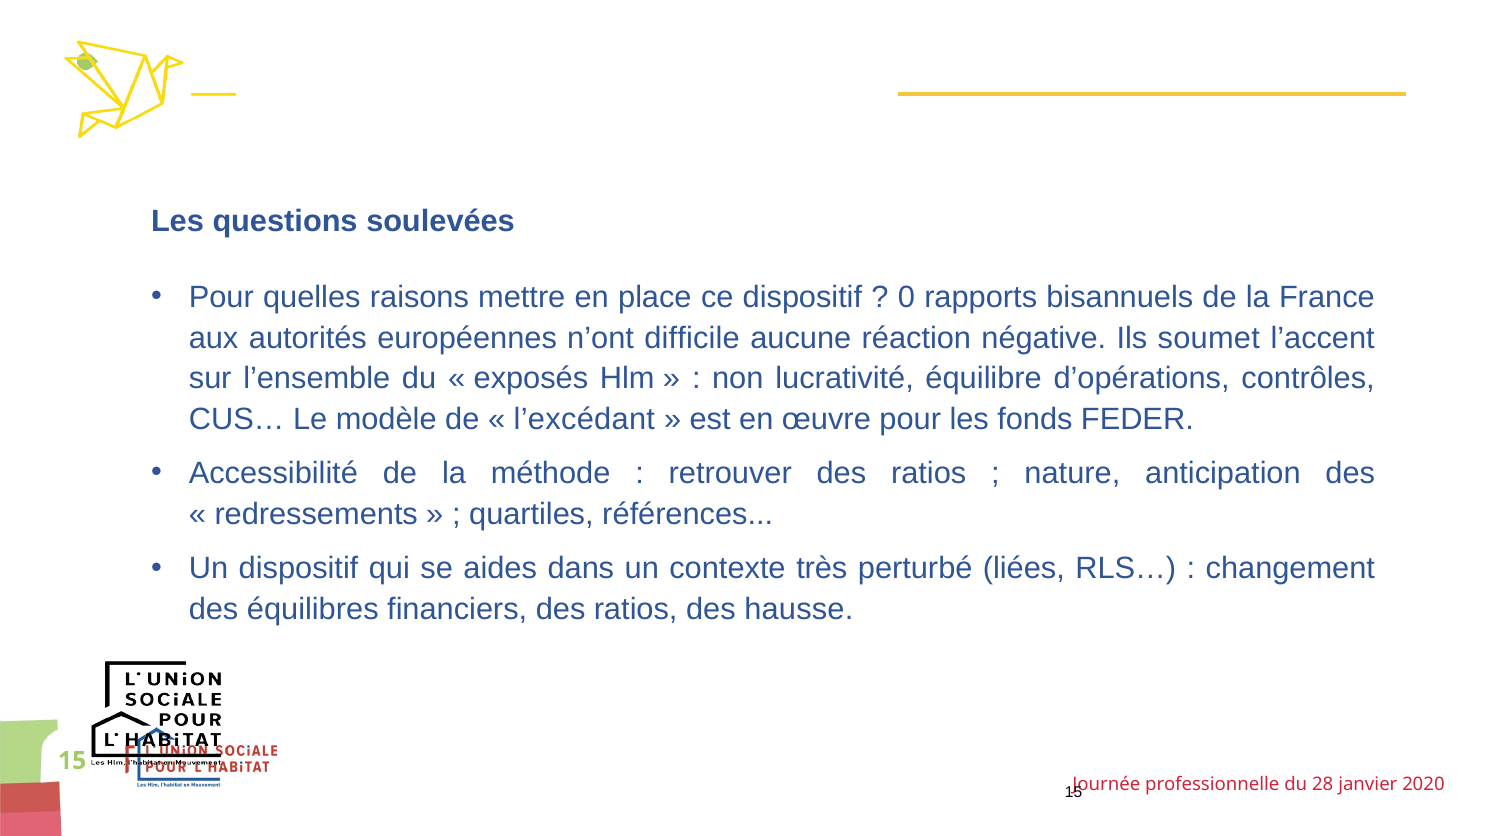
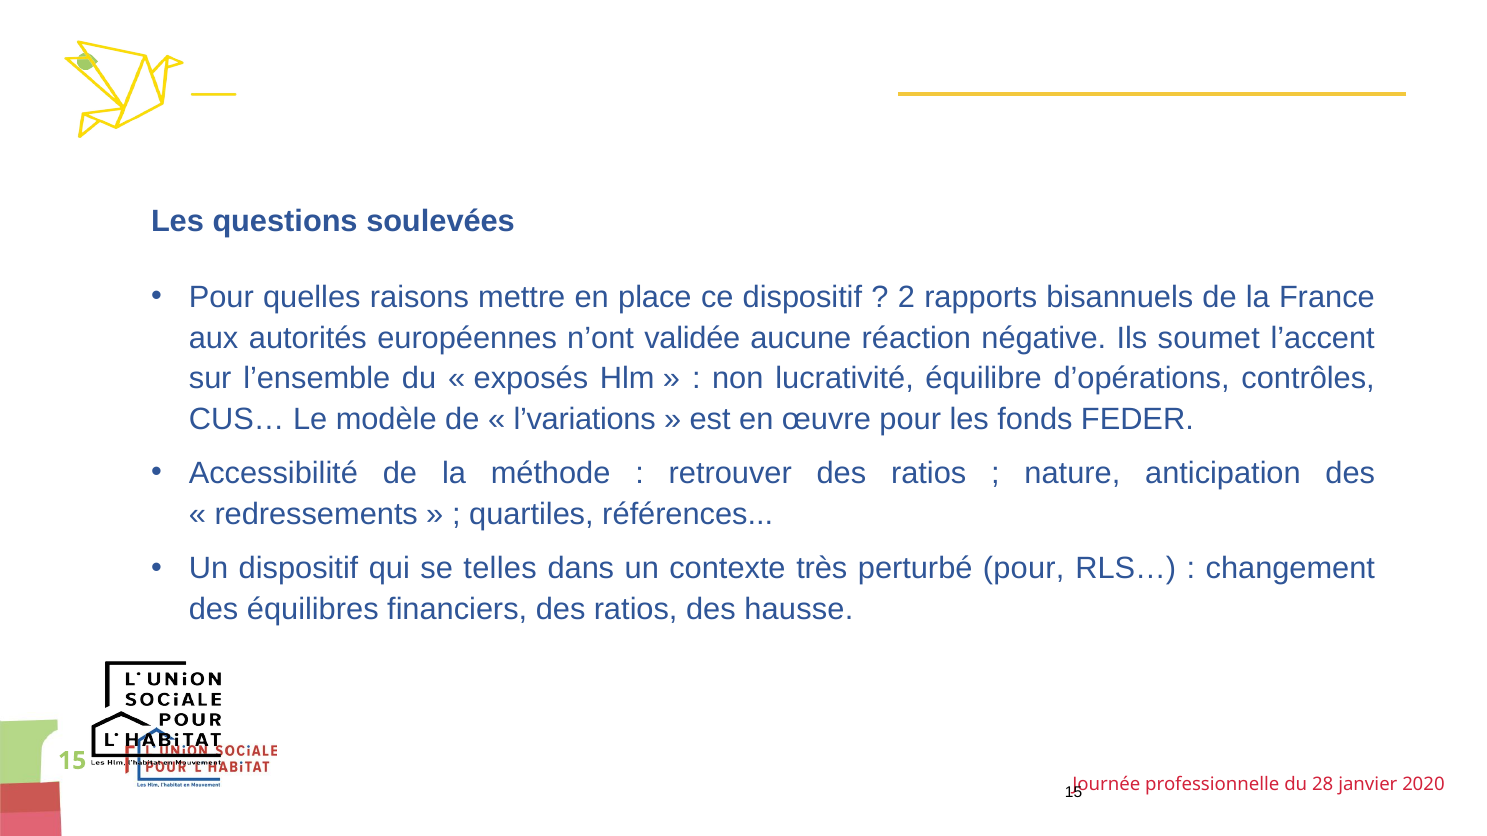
0: 0 -> 2 (906, 297)
difficile: difficile -> validée (692, 338)
l’excédant: l’excédant -> l’variations (585, 419)
aides: aides -> telles (500, 569)
perturbé liées: liées -> pour (1024, 569)
